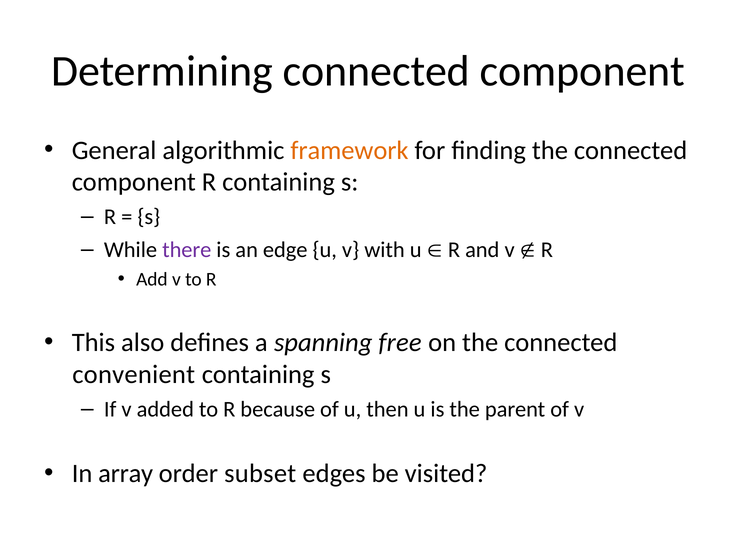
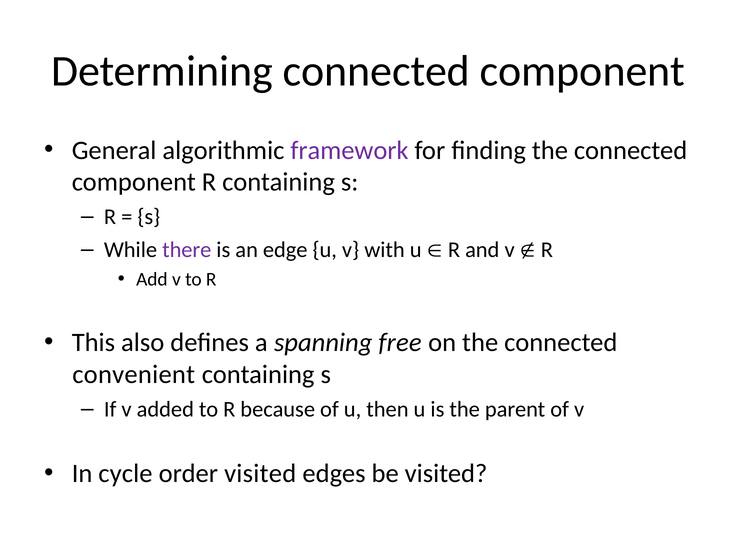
framework colour: orange -> purple (349, 150)
array: array -> cycle (125, 474)
order subset: subset -> visited (260, 474)
